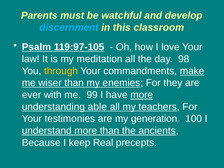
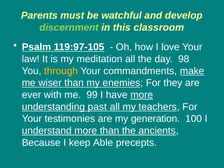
discernment colour: light blue -> light green (69, 27)
able: able -> past (97, 107)
Real: Real -> Able (103, 143)
